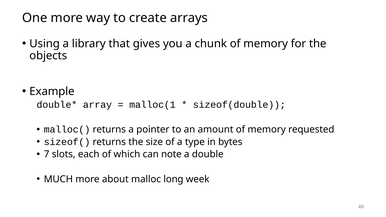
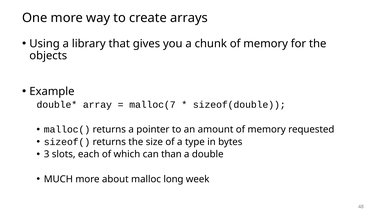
malloc(1: malloc(1 -> malloc(7 (152, 105)
7: 7 -> 3 (47, 154)
note: note -> than (171, 154)
